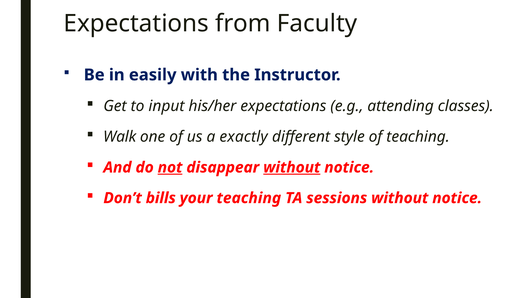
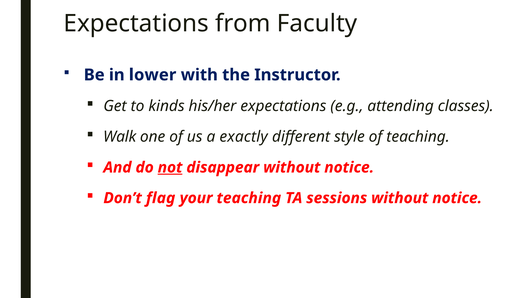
easily: easily -> lower (153, 75)
input: input -> kinds (167, 106)
without underline: present -> none (292, 167)
bills: bills -> flag (161, 198)
